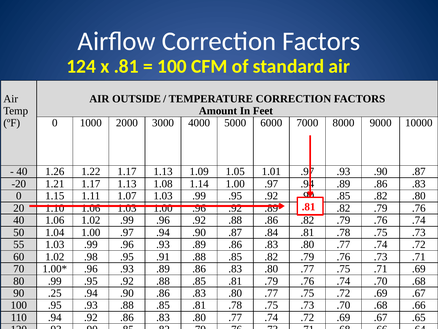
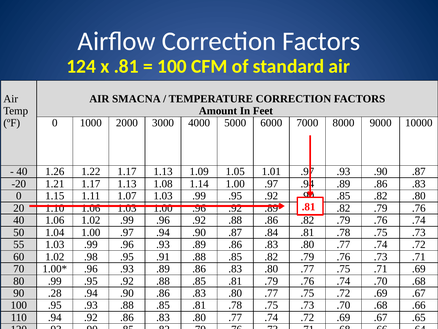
OUTSIDE: OUTSIDE -> SMACNA (136, 99)
90 .25: .25 -> .28 (55, 293)
